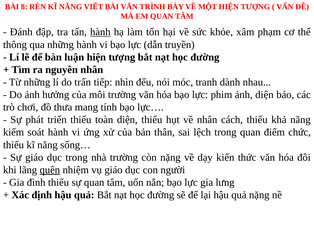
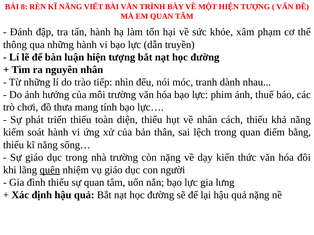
hành underline: present -> none (100, 32)
trấn: trấn -> trào (83, 82)
ảnh diện: diện -> thuế (264, 95)
chức: chức -> bằng (300, 133)
